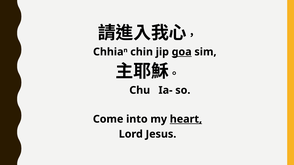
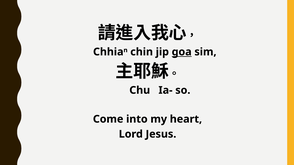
heart underline: present -> none (186, 119)
